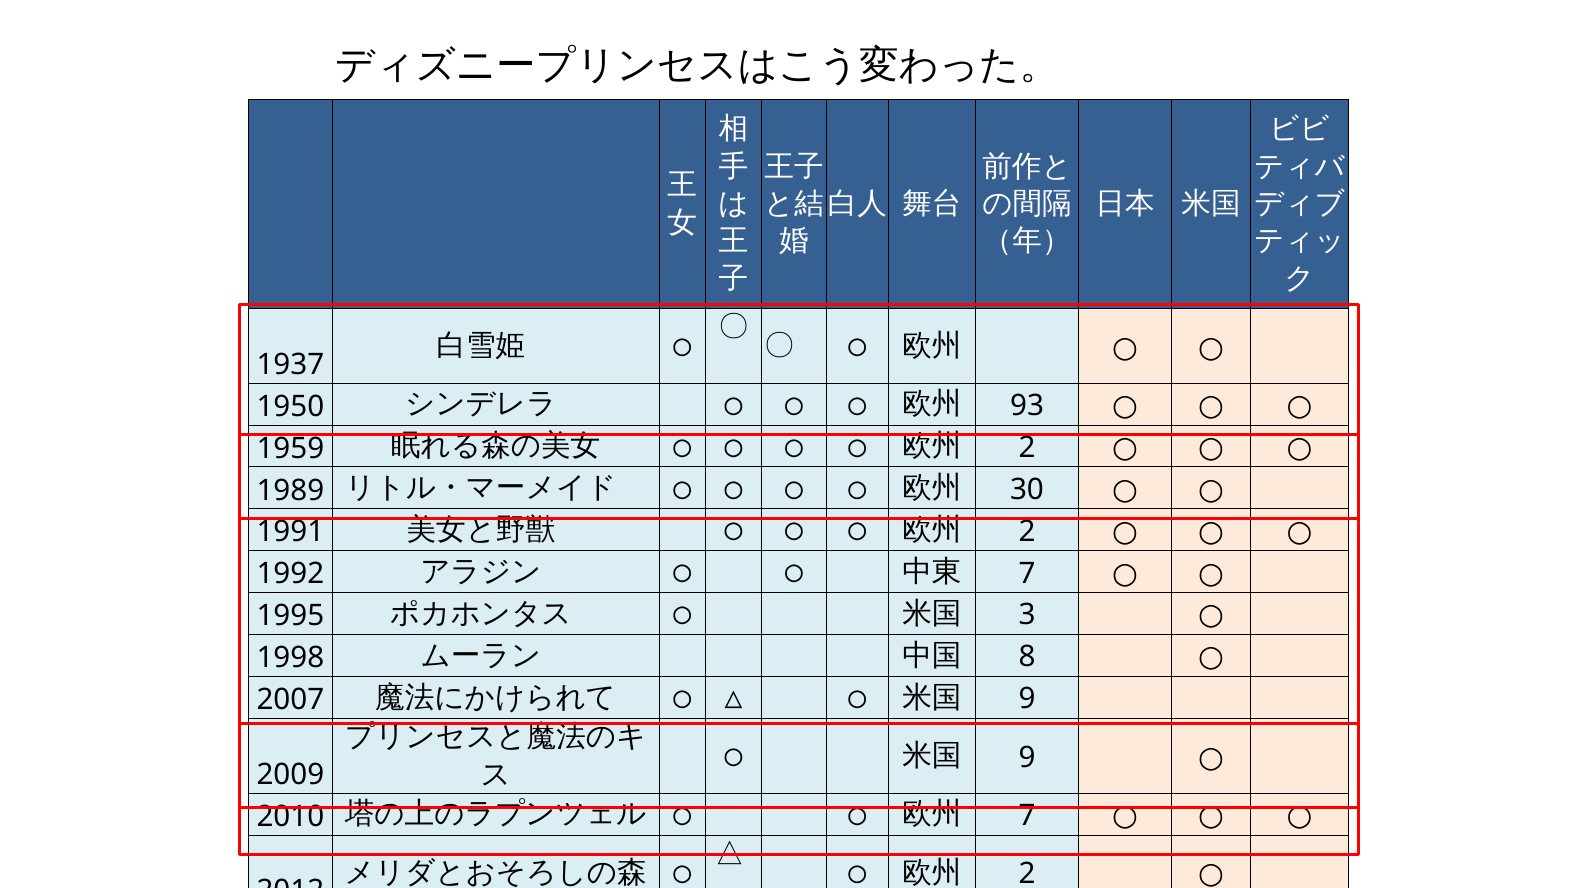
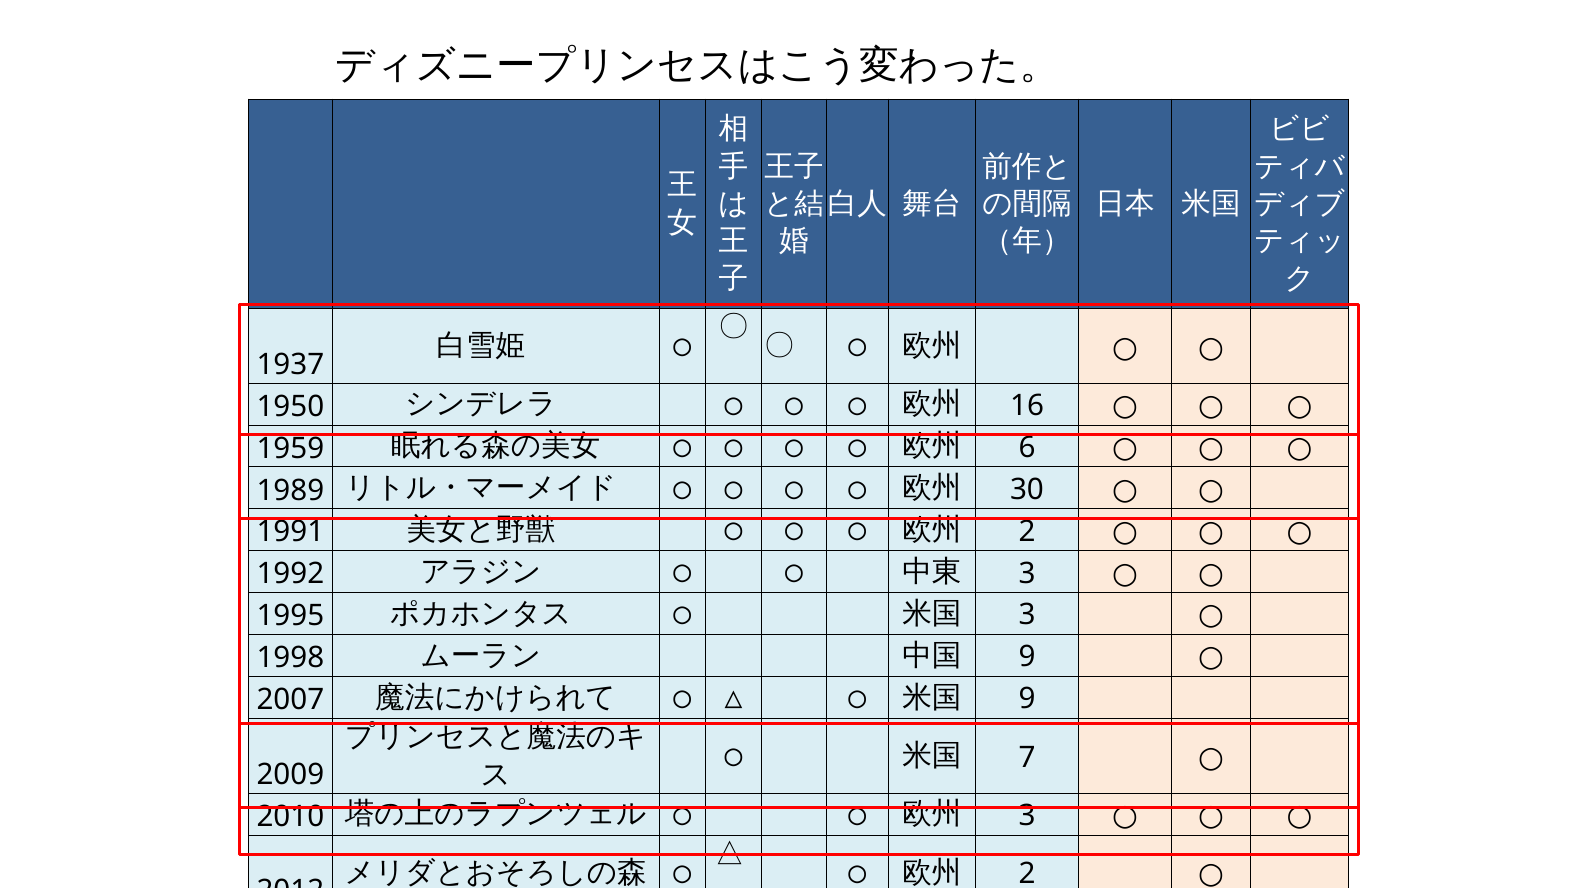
93: 93 -> 16 (1027, 406)
2: 2 -> 6 (1027, 448)
7: 7 -> 3 (1027, 573)
8: 8 -> 9 (1027, 657)
9: 9 -> 7 (1027, 757)
7: 7 -> 3 (1027, 816)
